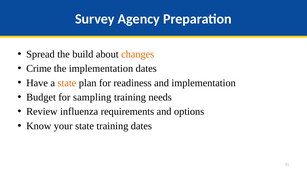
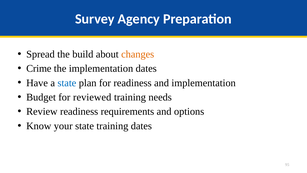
state colour: orange -> blue (67, 83)
sampling: sampling -> reviewed (92, 97)
Review influenza: influenza -> readiness (79, 111)
